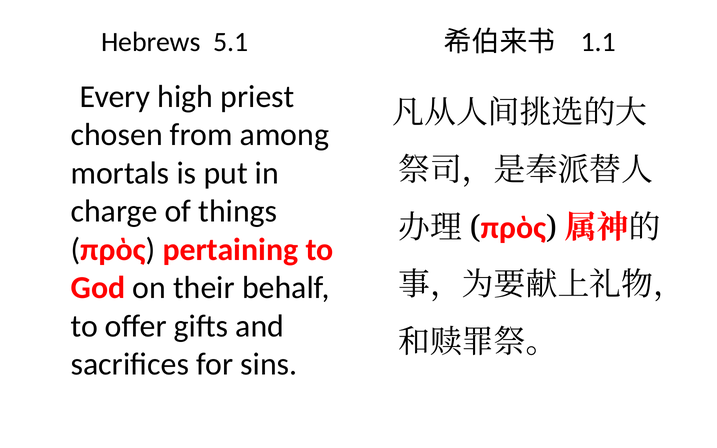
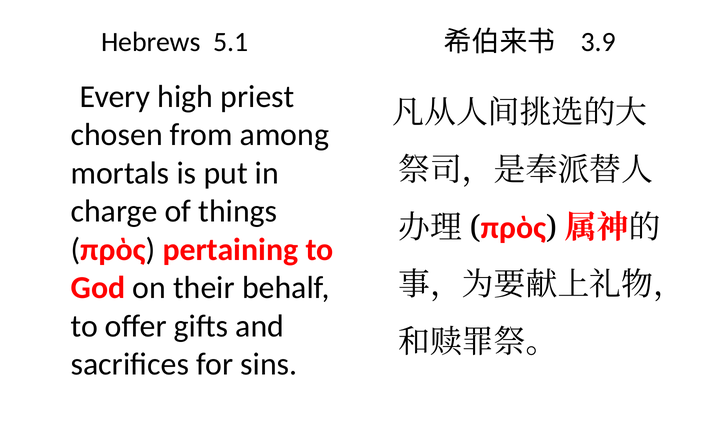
1.1: 1.1 -> 3.9 (598, 42)
